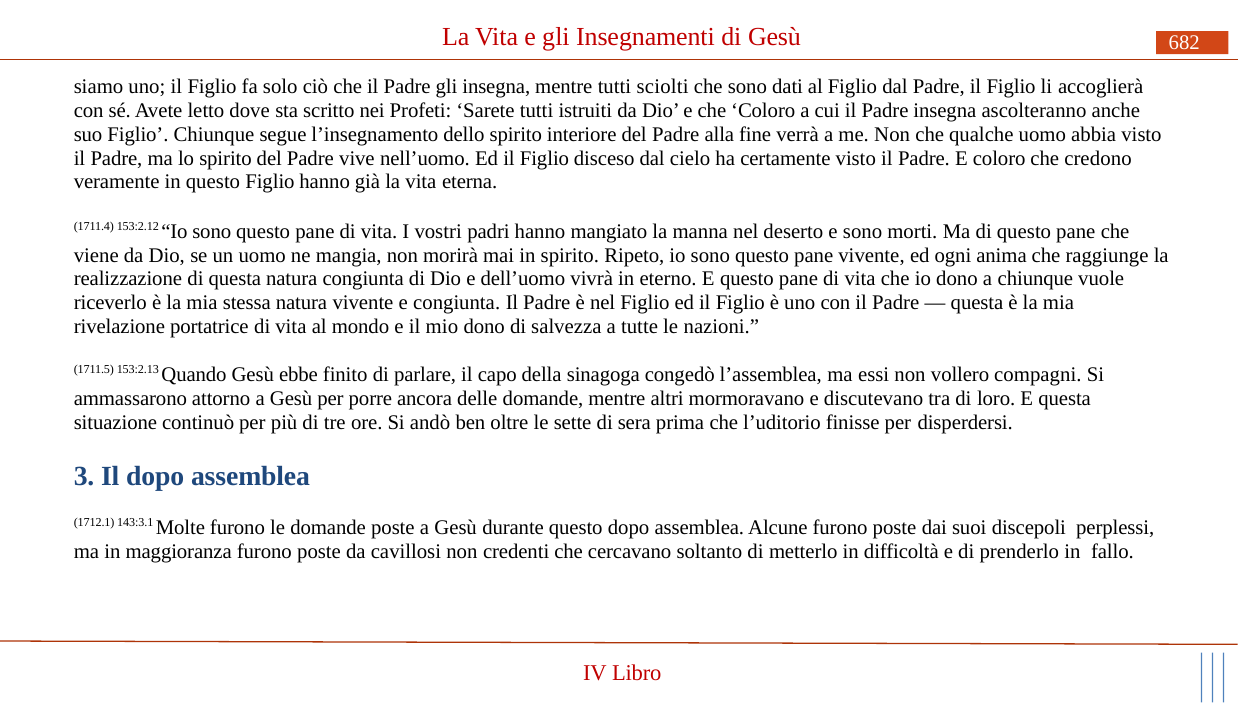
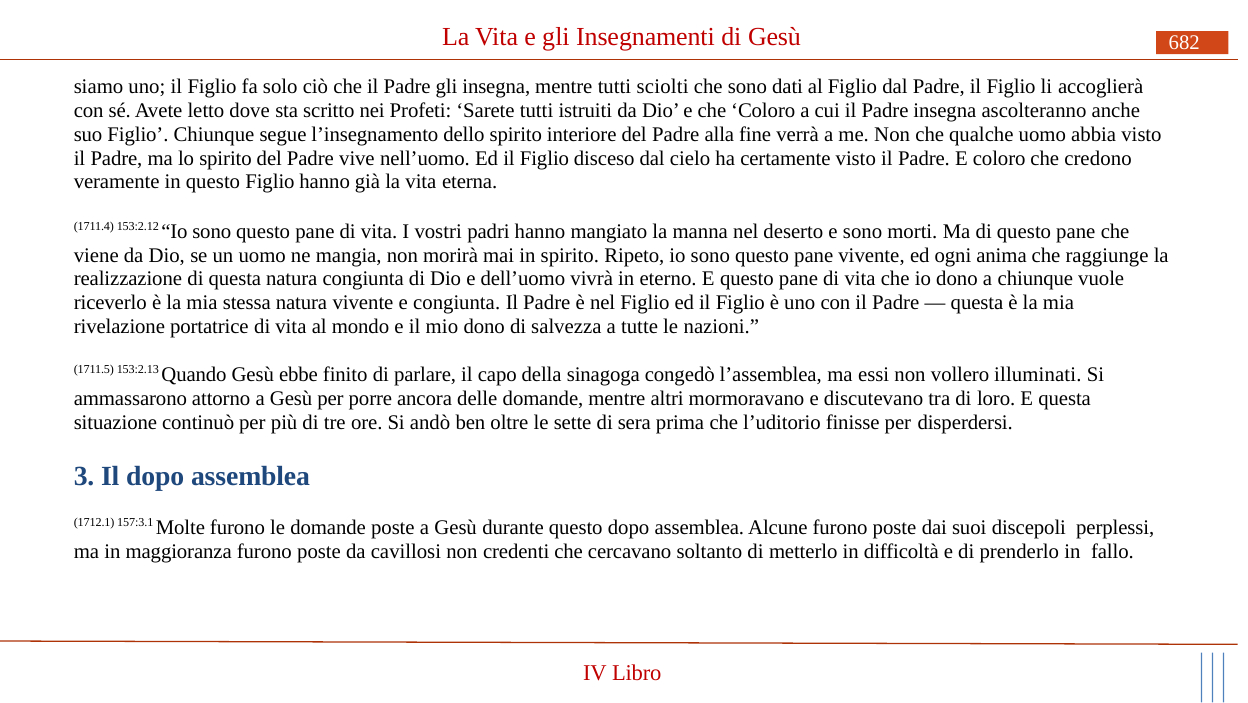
compagni: compagni -> illuminati (1038, 375)
143:3.1: 143:3.1 -> 157:3.1 (135, 522)
